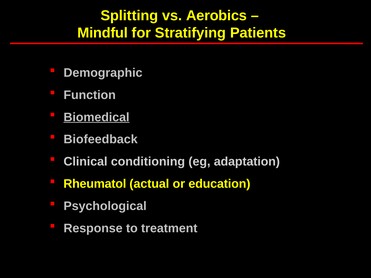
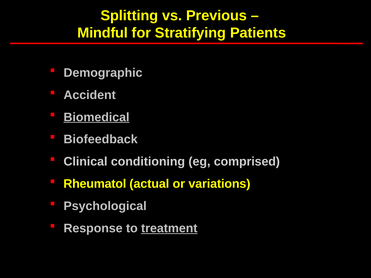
Aerobics: Aerobics -> Previous (216, 16)
Function: Function -> Accident (90, 95)
adaptation: adaptation -> comprised (247, 162)
education: education -> variations (219, 184)
treatment underline: none -> present (169, 229)
